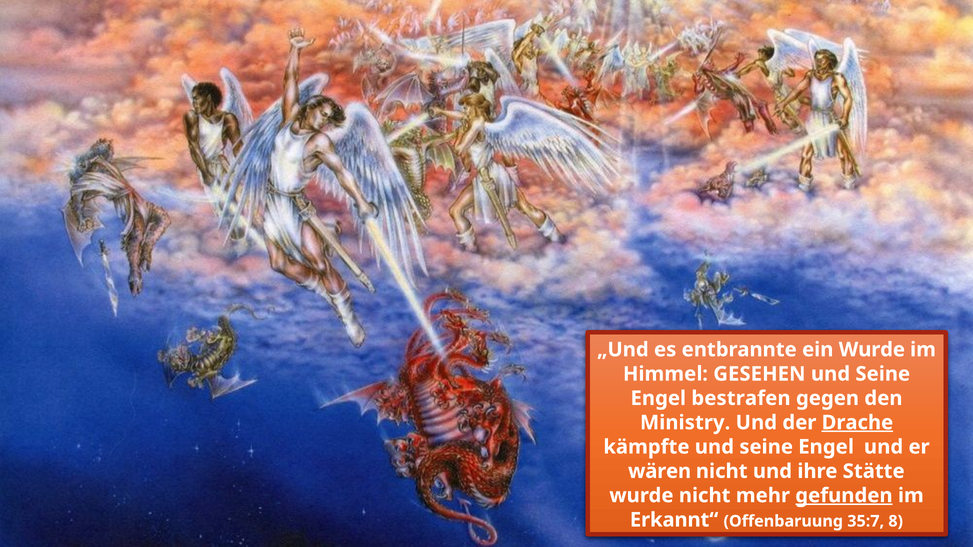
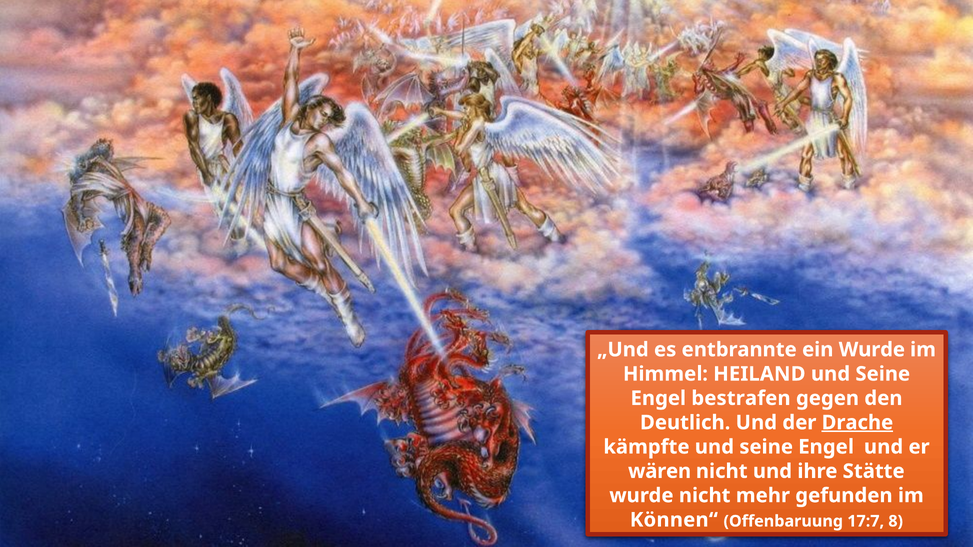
GESEHEN: GESEHEN -> HEILAND (759, 374)
Ministry: Ministry -> Deutlich (685, 423)
gefunden underline: present -> none (844, 496)
Erkannt“: Erkannt“ -> Können“ (674, 520)
35:7: 35:7 -> 17:7 (866, 522)
